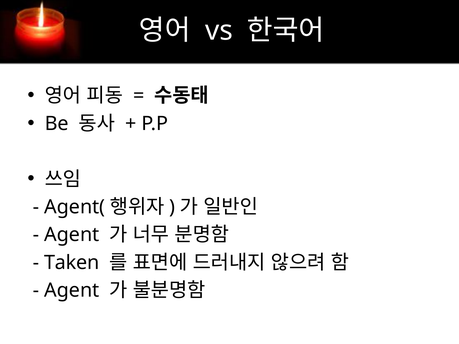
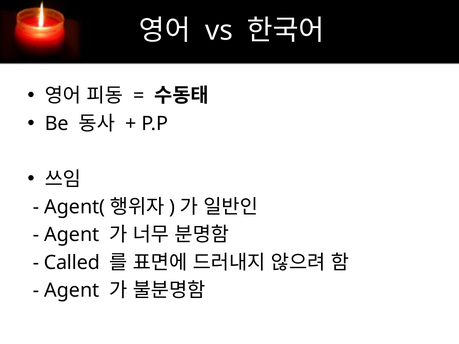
Taken: Taken -> Called (72, 263)
